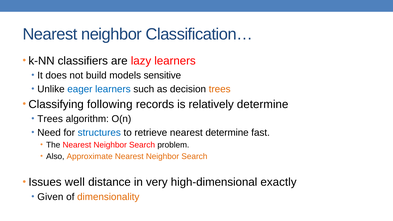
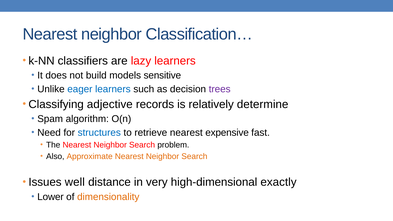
trees colour: orange -> purple (220, 89)
following: following -> adjective (110, 104)
Trees: Trees -> Spam (50, 119)
nearest determine: determine -> expensive (227, 133)
Given: Given -> Lower (50, 197)
